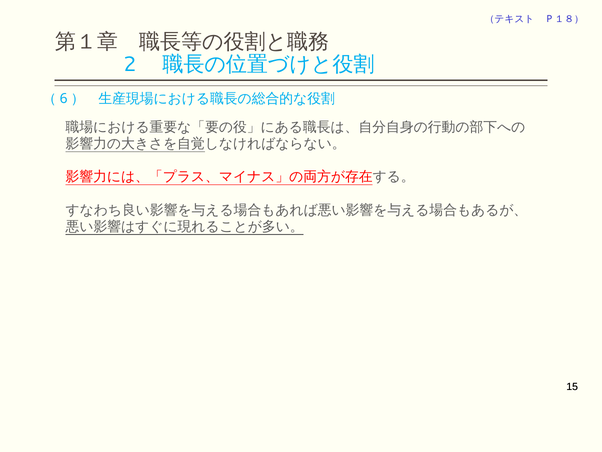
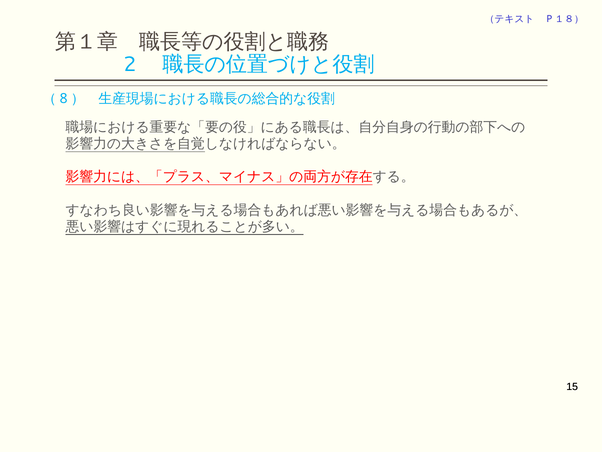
6: 6 -> 8 (64, 99)
